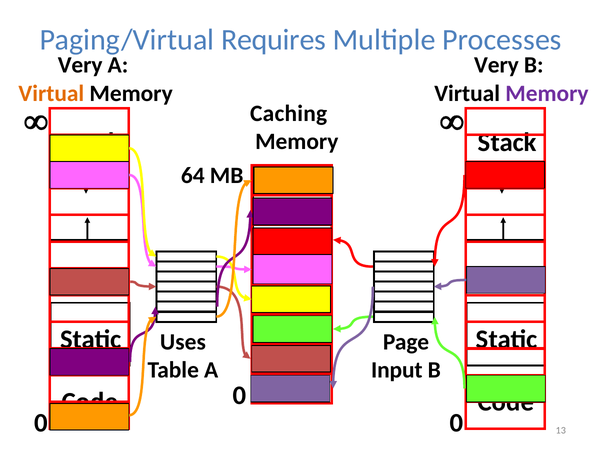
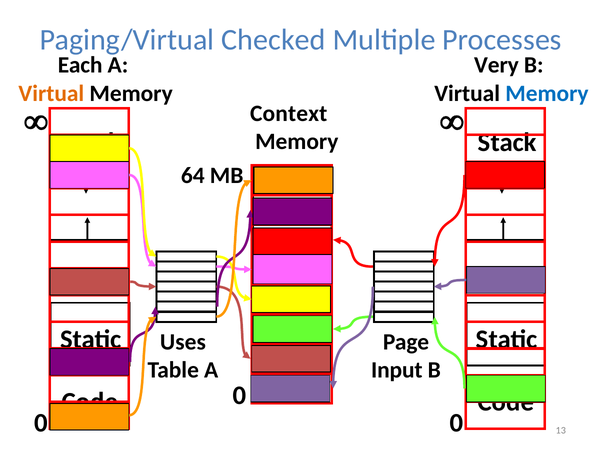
Requires: Requires -> Checked (273, 40)
Very: Very -> Each (80, 65)
Memory colour: purple -> blue (547, 93)
Caching: Caching -> Context (289, 114)
